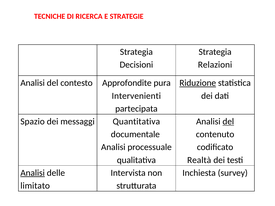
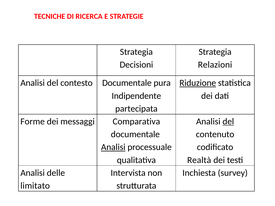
contesto Approfondite: Approfondite -> Documentale (127, 83)
Intervenienti: Intervenienti -> Indipendente (136, 96)
Spazio: Spazio -> Forme (33, 122)
Quantitativa: Quantitativa -> Comparativa (136, 122)
Analisi underline: none -> present (113, 147)
Analisi underline: present -> none (33, 173)
